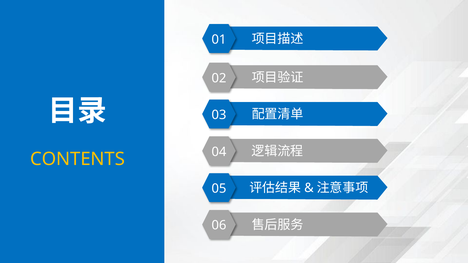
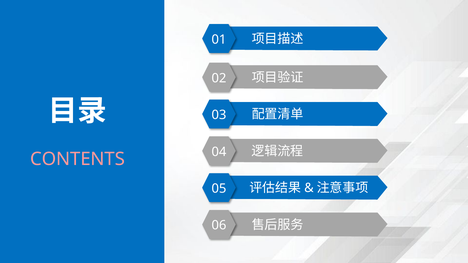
CONTENTS colour: yellow -> pink (78, 159)
